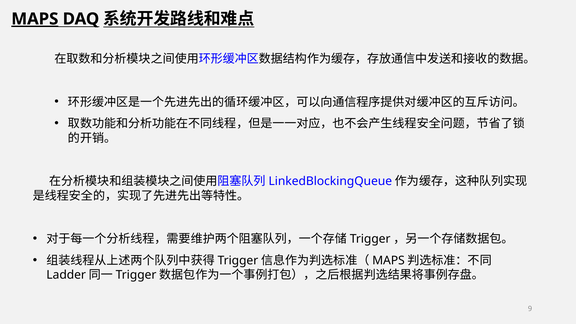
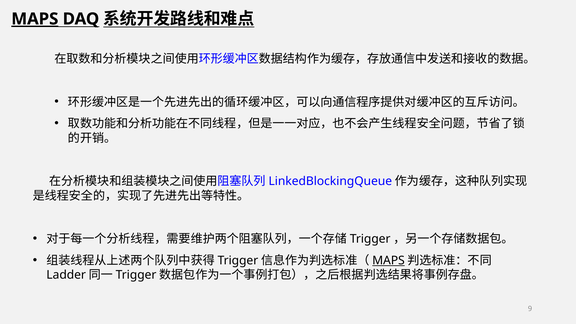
MAPS underline: none -> present (388, 261)
